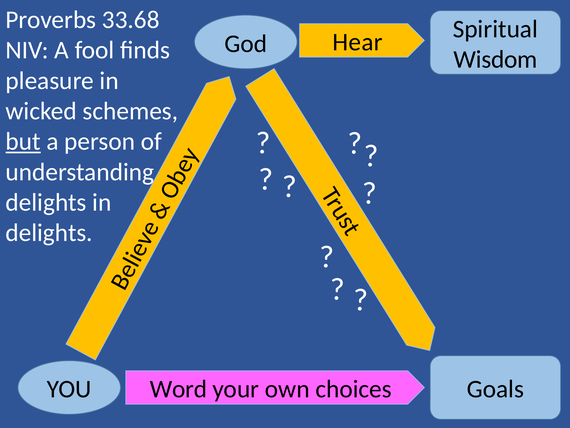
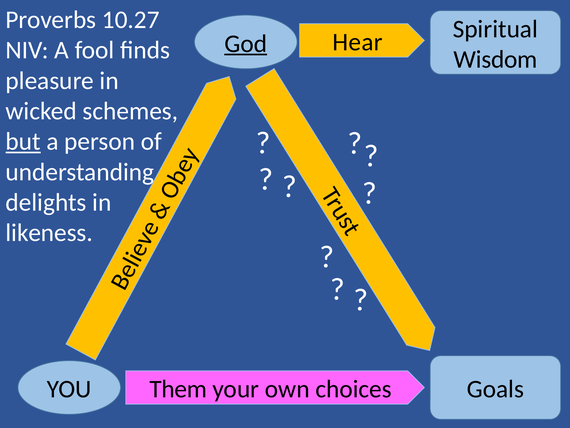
33.68: 33.68 -> 10.27 (131, 20)
God underline: none -> present (246, 44)
delights: delights -> likeness (49, 233)
Word: Word -> Them (178, 389)
